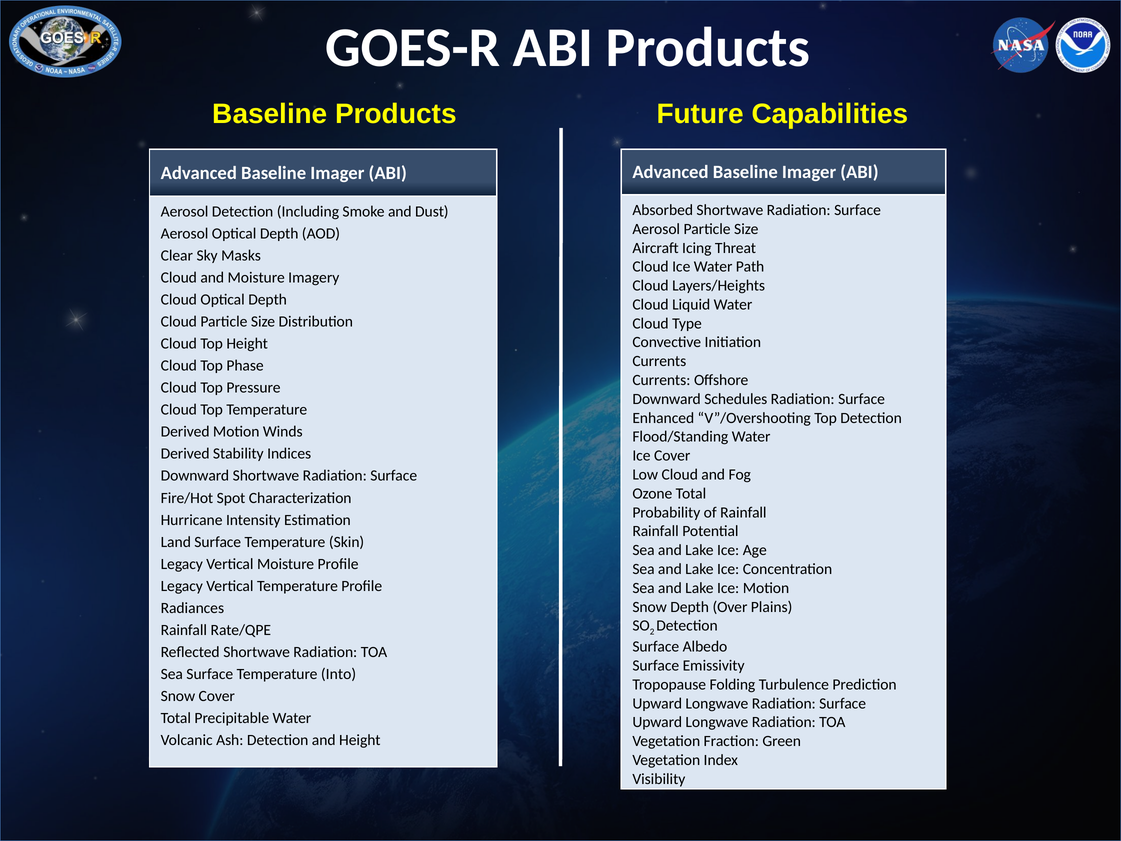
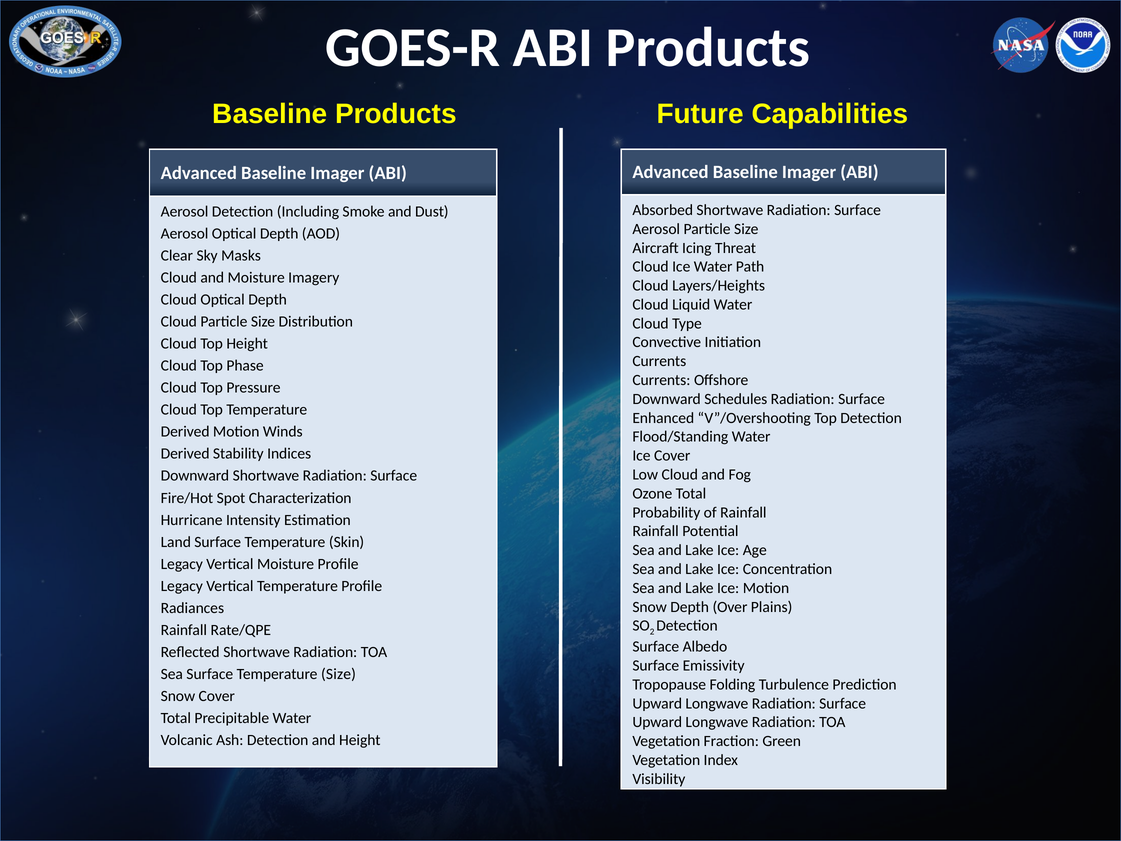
Temperature Into: Into -> Size (339, 674)
